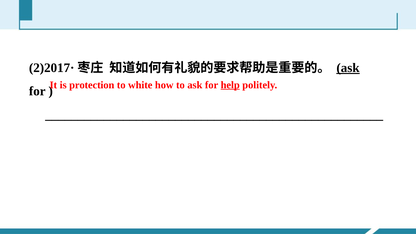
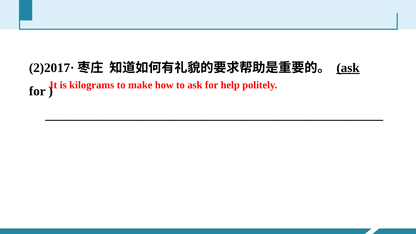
protection: protection -> kilograms (92, 85)
white: white -> make (140, 85)
help underline: present -> none (230, 85)
